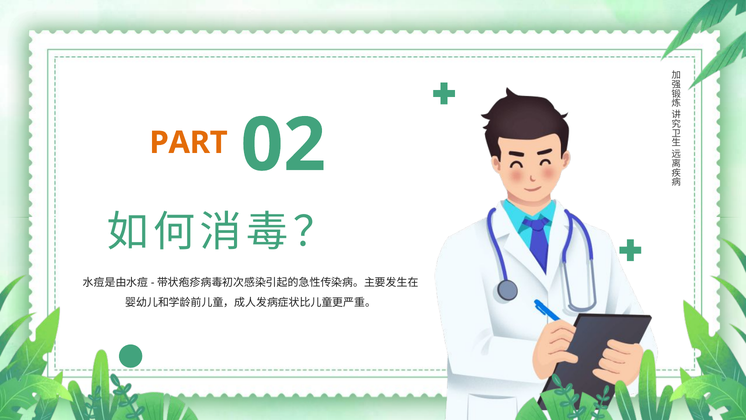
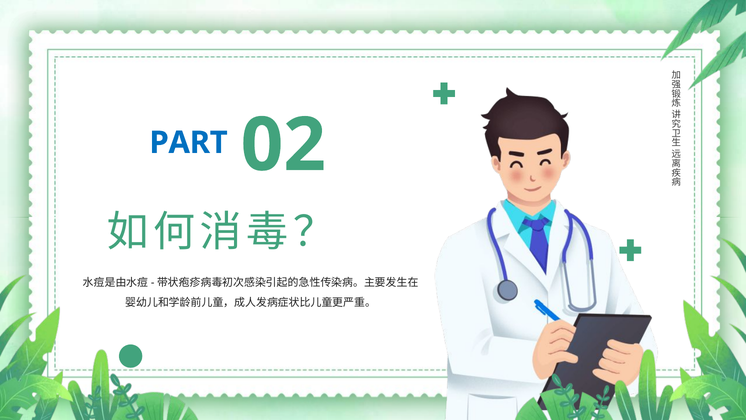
PART colour: orange -> blue (189, 143)
